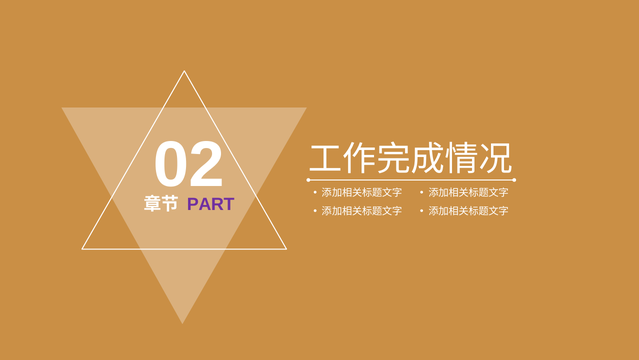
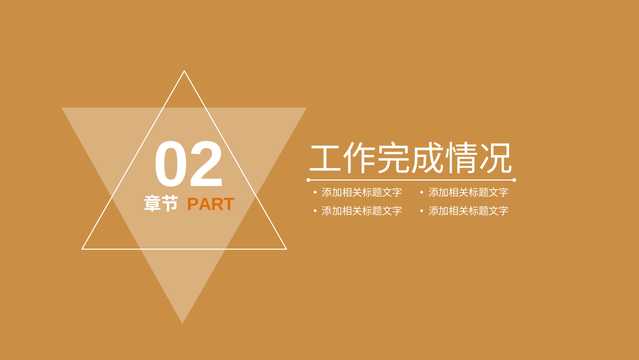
PART colour: purple -> orange (211, 204)
